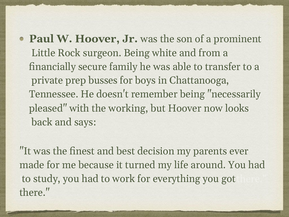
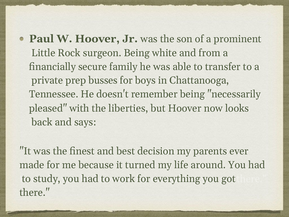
working: working -> liberties (128, 108)
